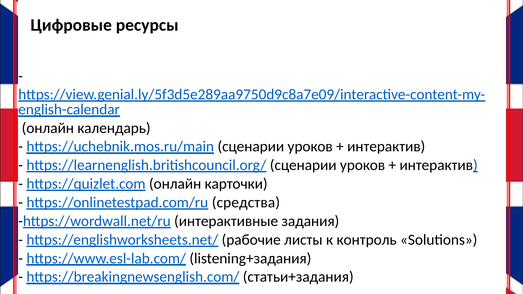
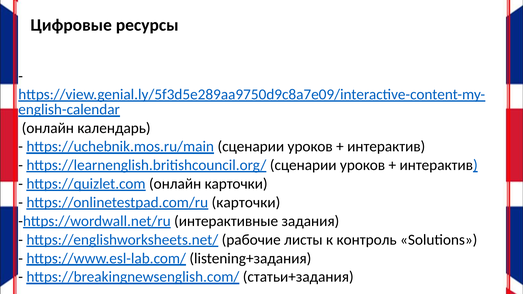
https://onlinetestpad.com/ru средства: средства -> карточки (246, 203)
